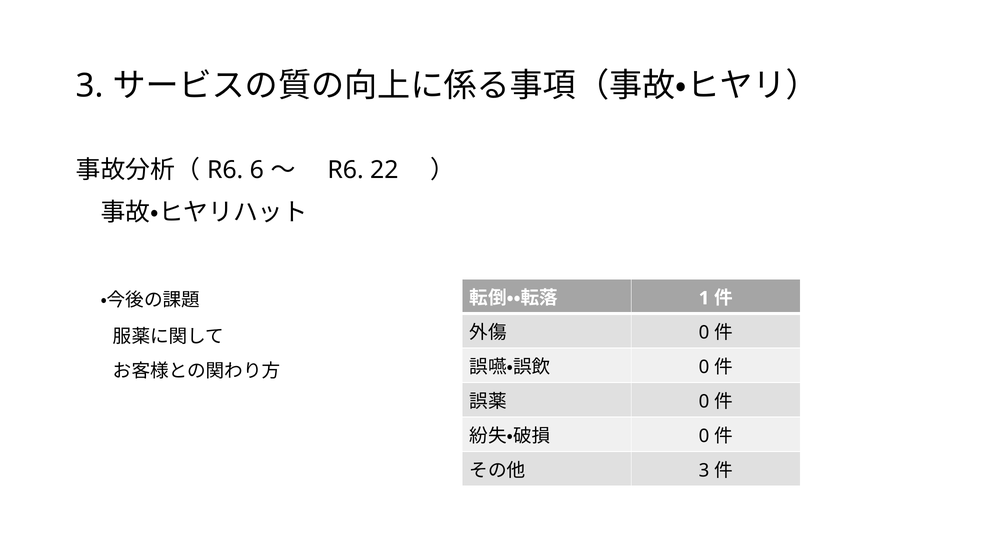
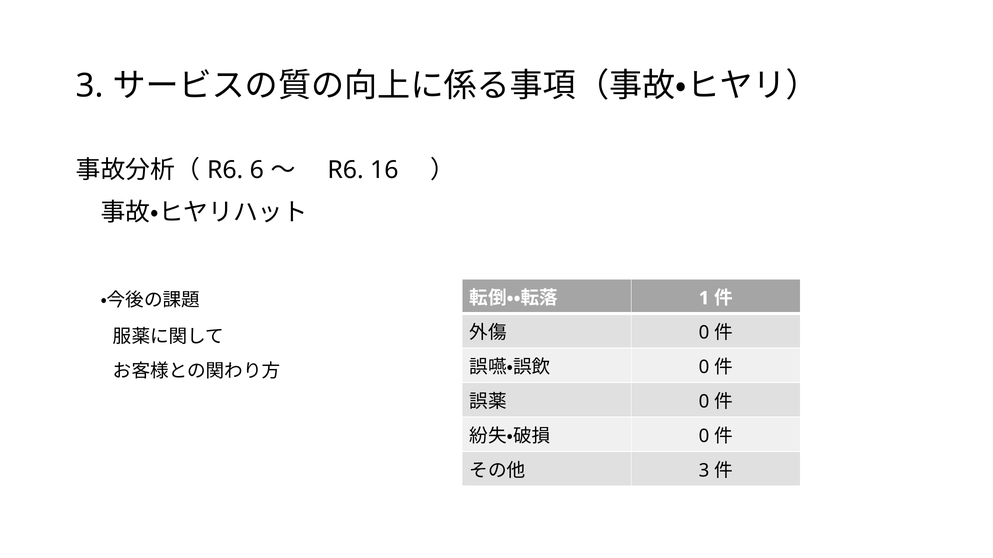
22: 22 -> 16 (384, 170)
